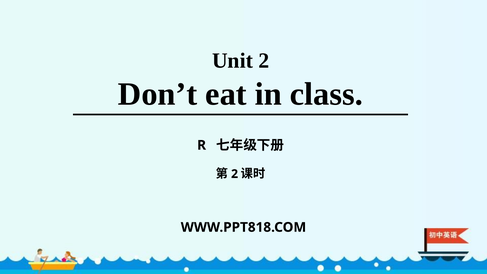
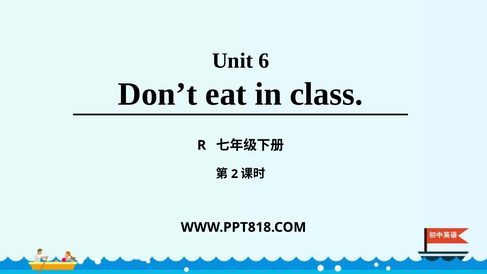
Unit 2: 2 -> 6 (264, 61)
